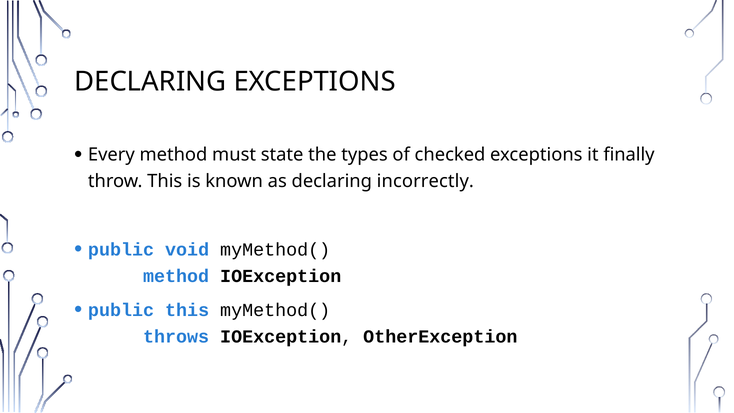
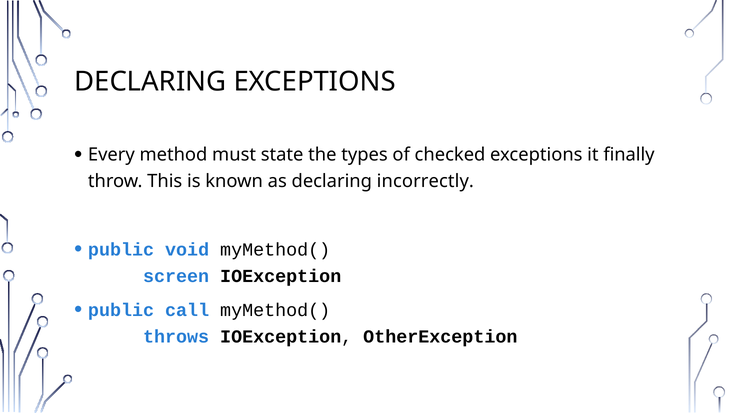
method: method -> screen (176, 276)
public this: this -> call (187, 310)
